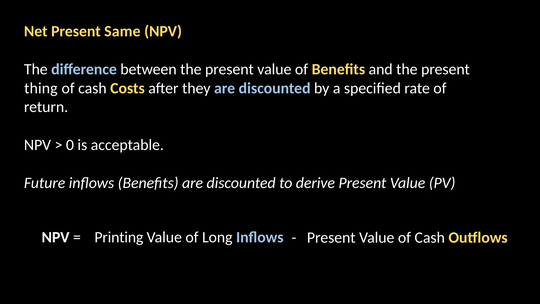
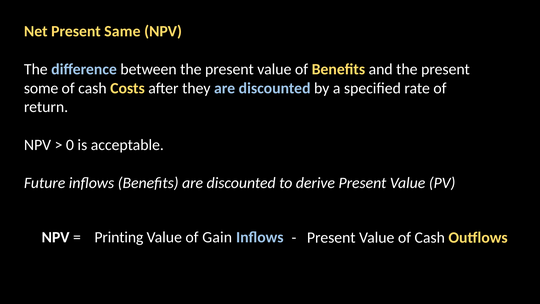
thing: thing -> some (41, 88)
Long: Long -> Gain (217, 237)
